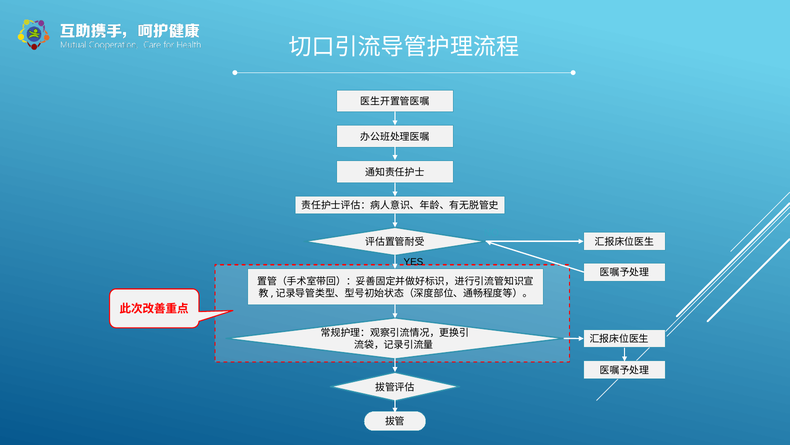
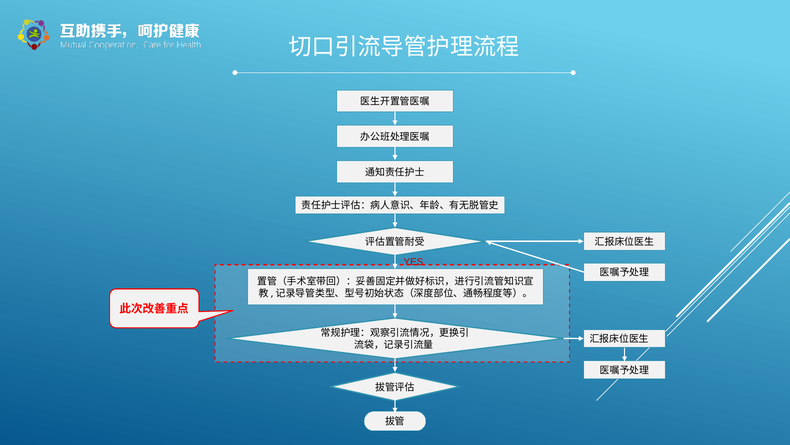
YES colour: black -> red (413, 262)
